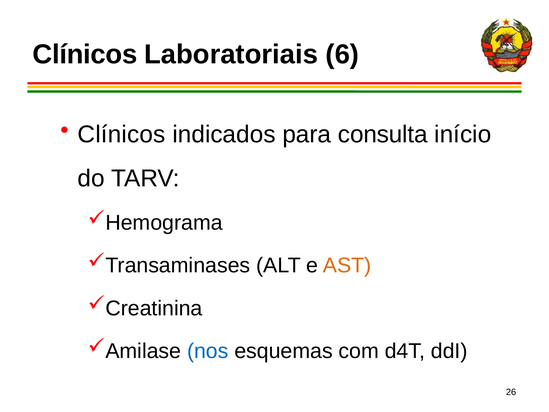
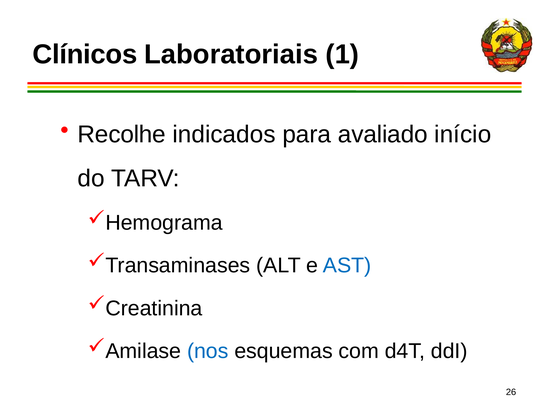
6: 6 -> 1 (342, 55)
Clínicos: Clínicos -> Recolhe (122, 134)
consulta: consulta -> avaliado (383, 134)
AST colour: orange -> blue (347, 265)
